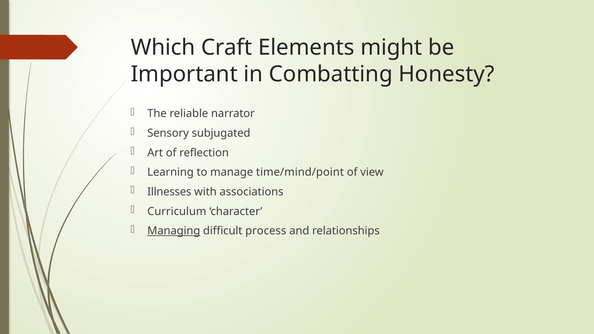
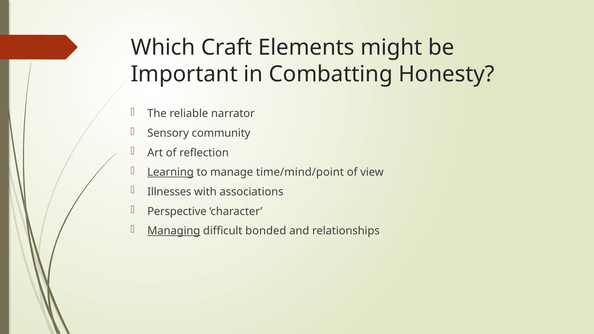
subjugated: subjugated -> community (221, 133)
Learning underline: none -> present (171, 172)
Curriculum: Curriculum -> Perspective (177, 211)
process: process -> bonded (266, 231)
